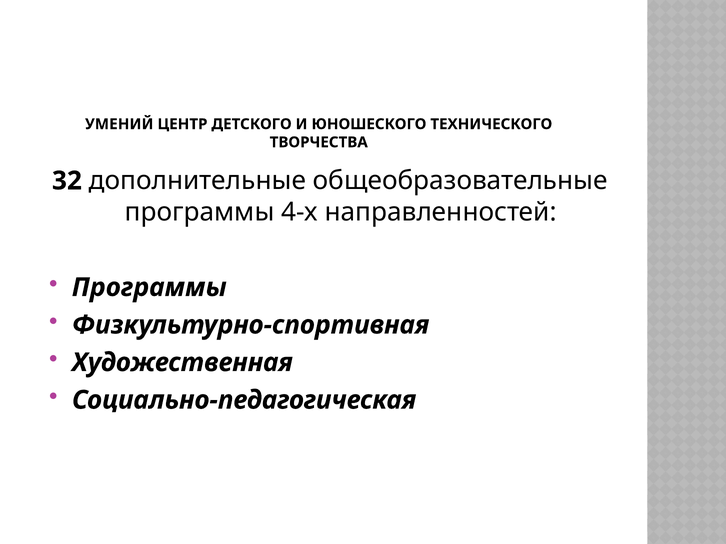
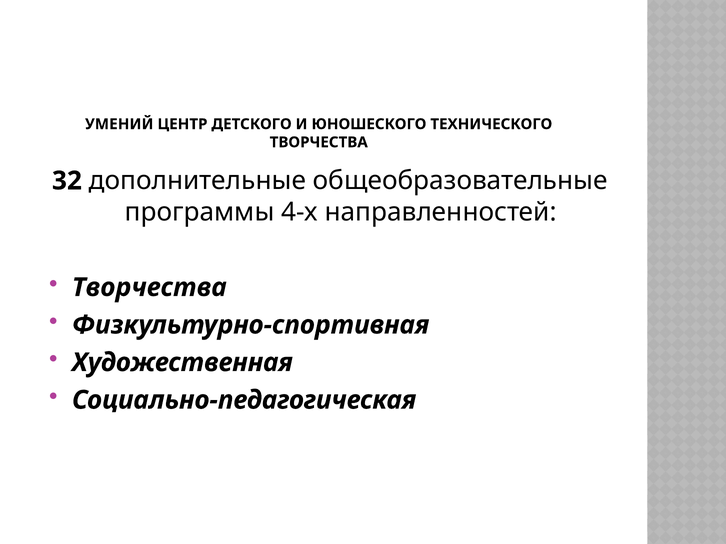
Программы: Программы -> Творчества (149, 288)
